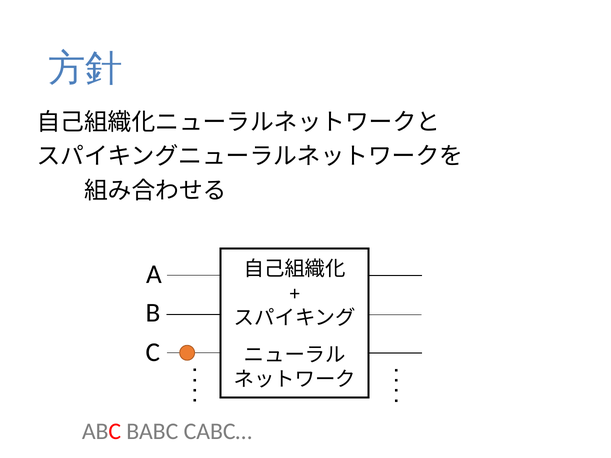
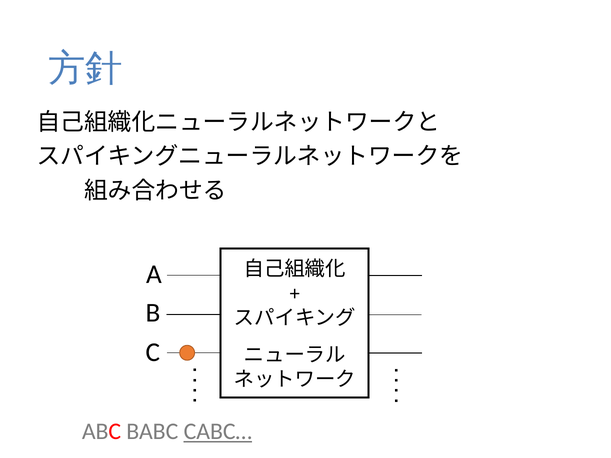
CABC… underline: none -> present (218, 432)
